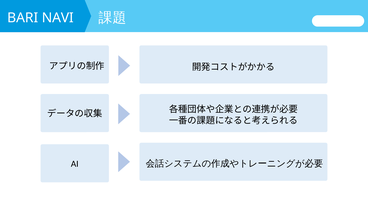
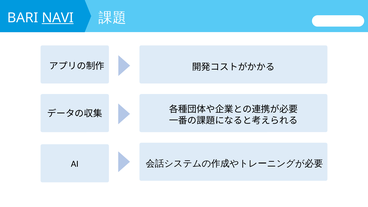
NAVI underline: none -> present (58, 18)
